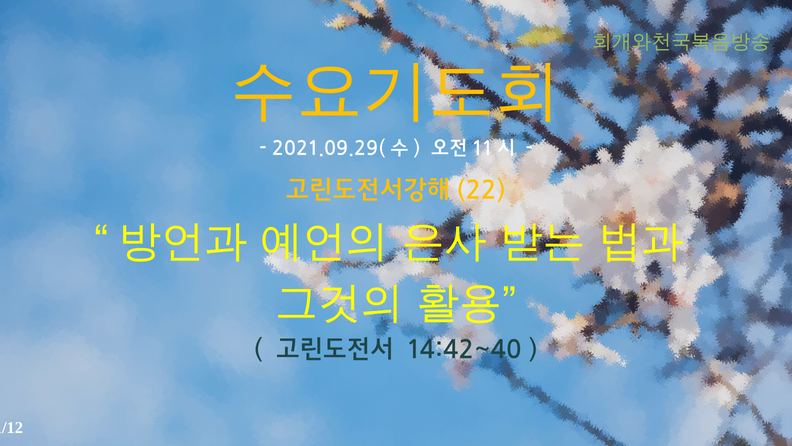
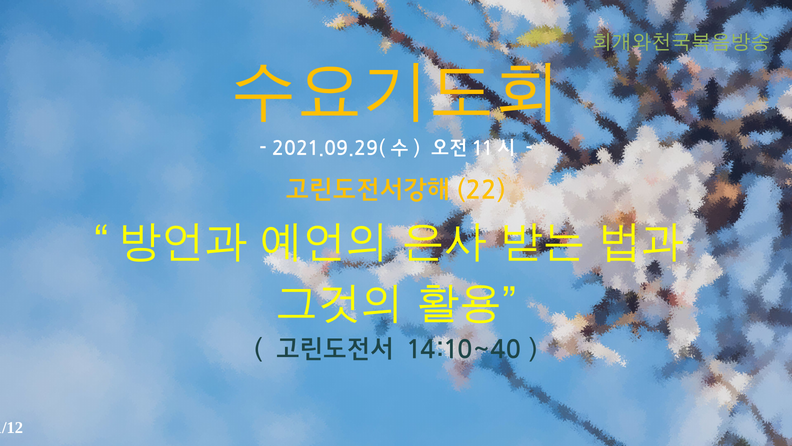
14:42~40: 14:42~40 -> 14:10~40 (464, 348)
